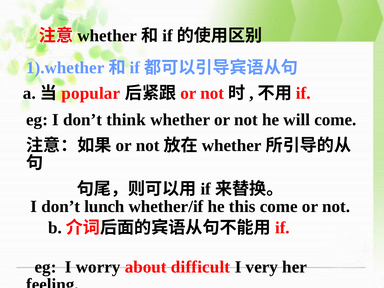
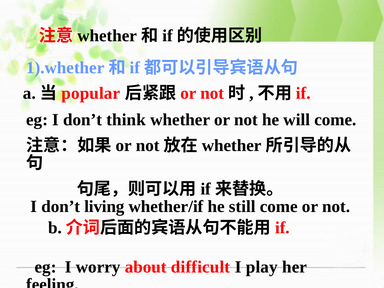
lunch: lunch -> living (104, 206)
this: this -> still (242, 206)
very: very -> play (262, 267)
